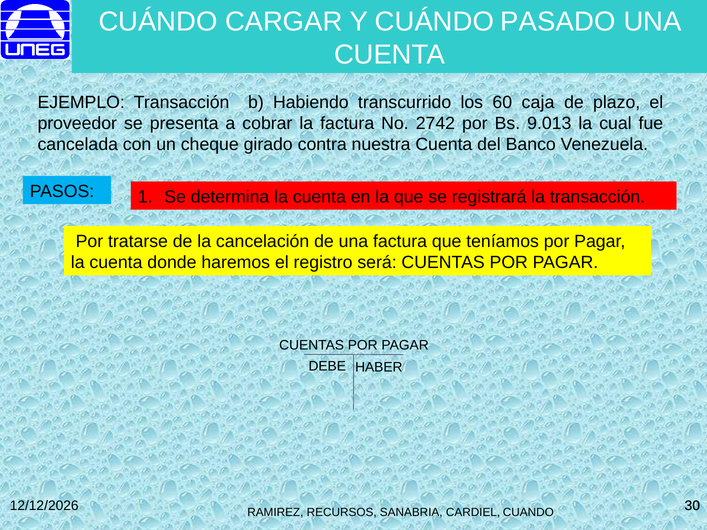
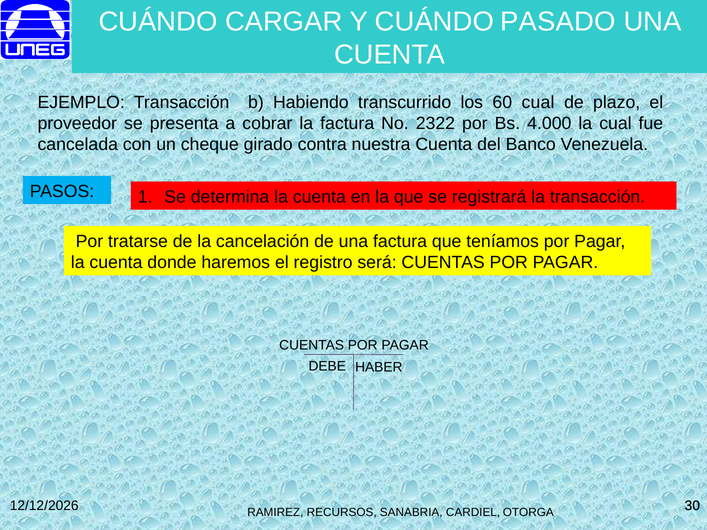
60 caja: caja -> cual (538, 102)
2742: 2742 -> 2322 (435, 124)
9.013: 9.013 -> 4.000 (549, 124)
CUANDO: CUANDO -> OTORGA (528, 513)
